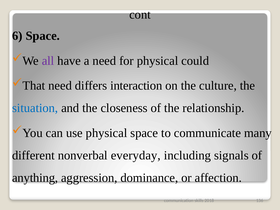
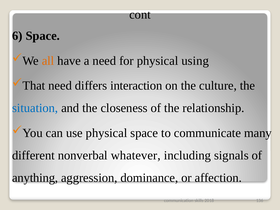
all colour: purple -> orange (48, 61)
could: could -> using (195, 61)
everyday: everyday -> whatever (136, 155)
